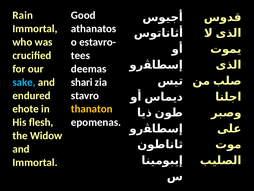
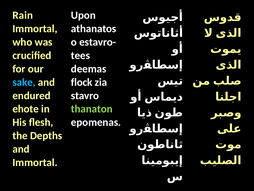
Good: Good -> Upon (83, 15)
shari: shari -> flock (82, 82)
thanaton colour: yellow -> light green (92, 109)
Widow: Widow -> Depths (46, 135)
